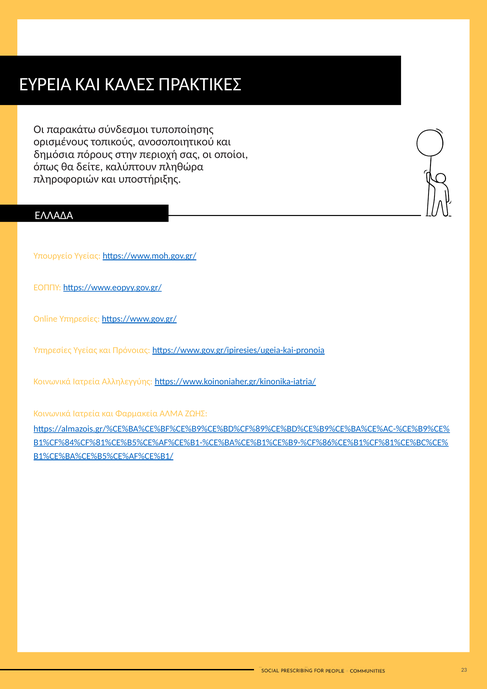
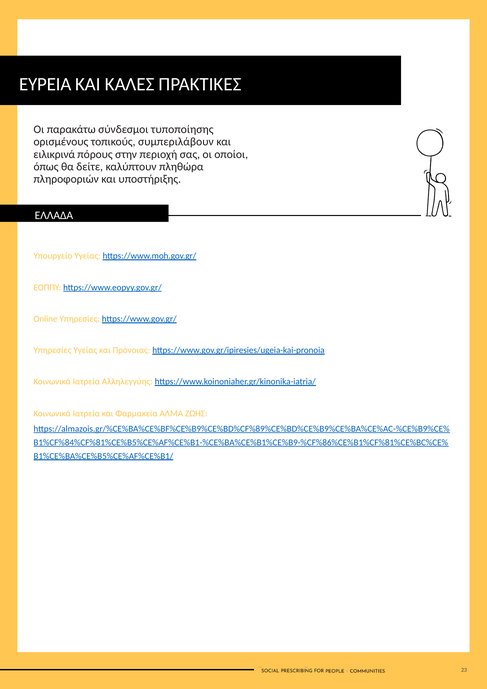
ανοσοποιητικού: ανοσοποιητικού -> συμπεριλάβουν (176, 142)
δημόσια: δημόσια -> ειλικρινά (54, 154)
